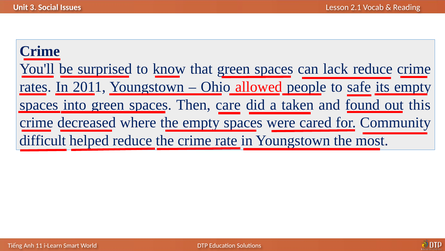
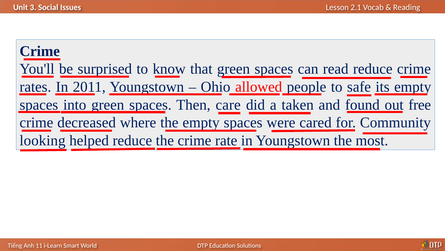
lack: lack -> read (336, 69)
this: this -> free (420, 104)
difficult: difficult -> looking (43, 140)
